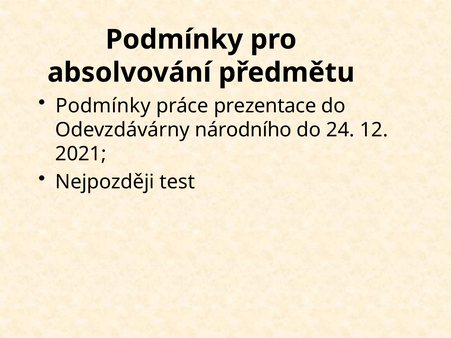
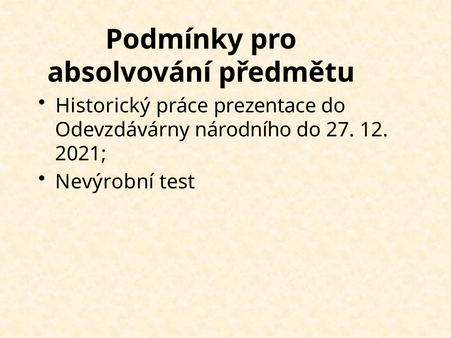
Podmínky: Podmínky -> Historický (103, 106)
24: 24 -> 27 (340, 130)
Nejpozději: Nejpozději -> Nevýrobní (105, 182)
